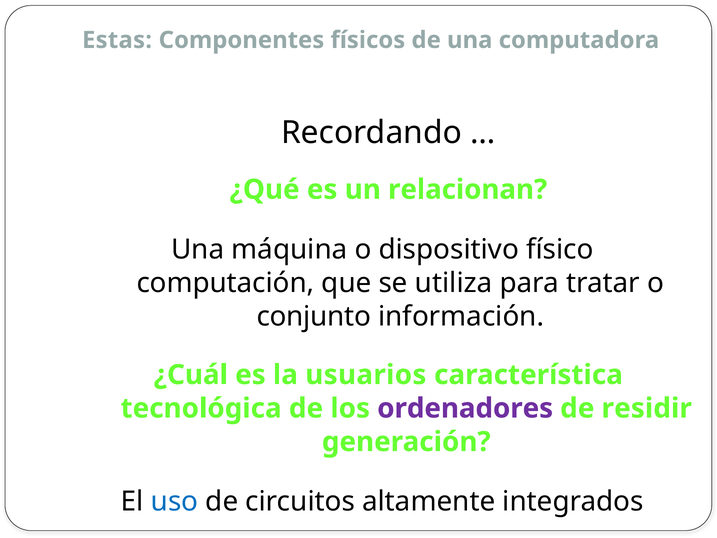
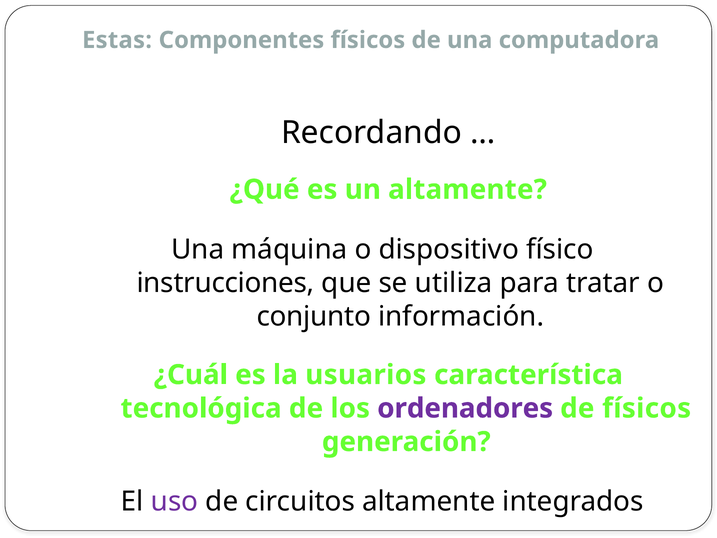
un relacionan: relacionan -> altamente (467, 189)
computación: computación -> instrucciones (225, 283)
de residir: residir -> físicos (647, 408)
uso colour: blue -> purple (175, 501)
